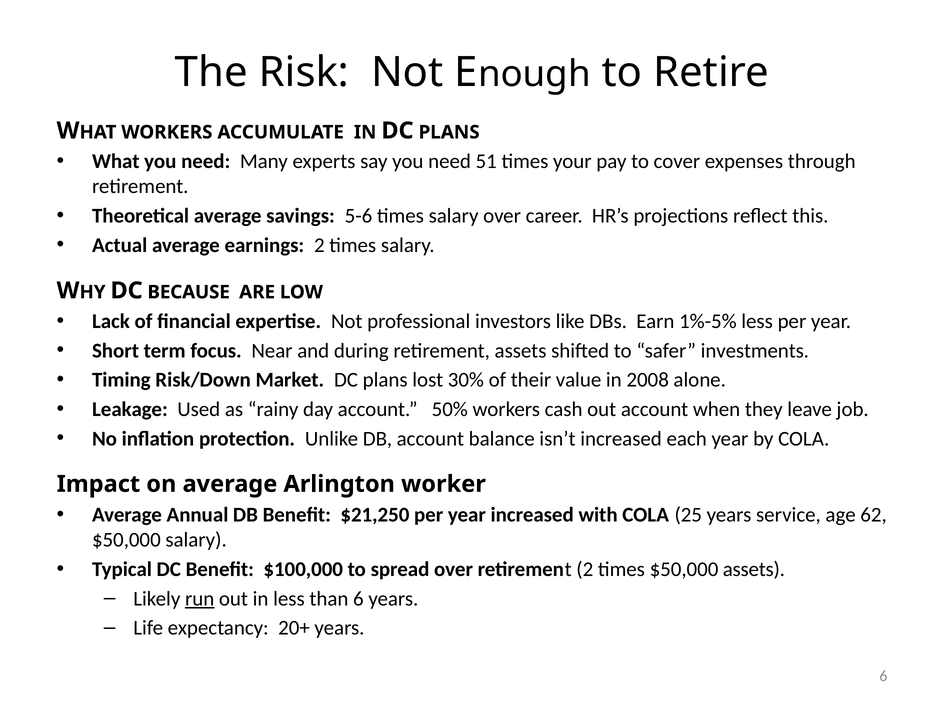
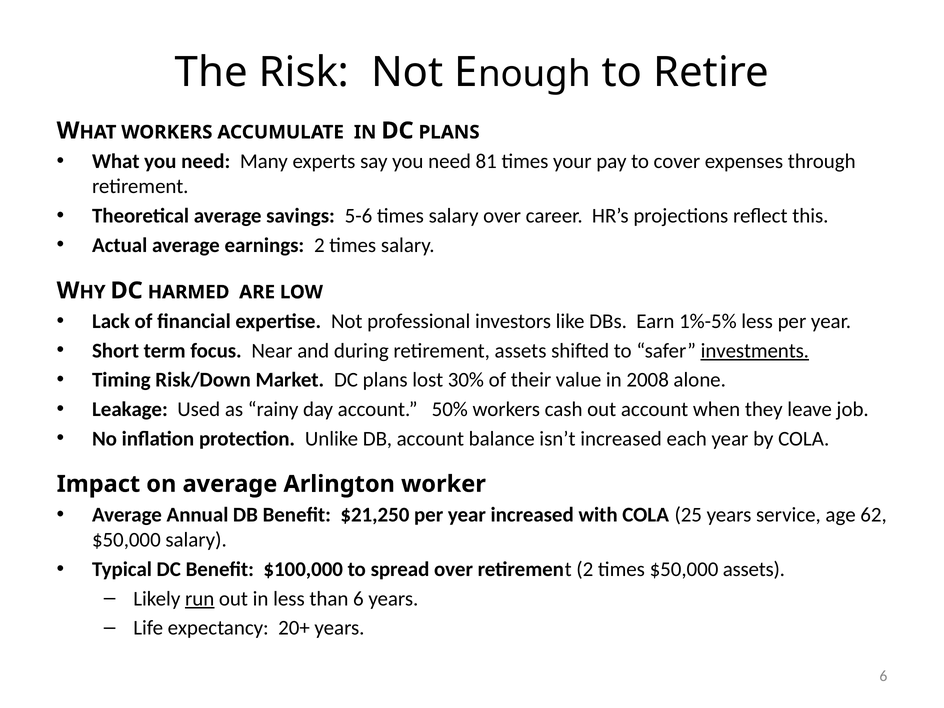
51: 51 -> 81 (486, 161)
BECAUSE: BECAUSE -> HARMED (189, 292)
investments underline: none -> present (755, 351)
